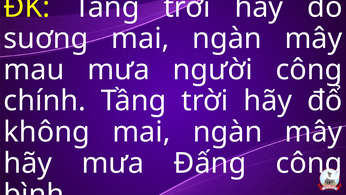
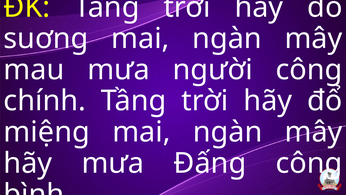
không: không -> miệng (47, 132)
